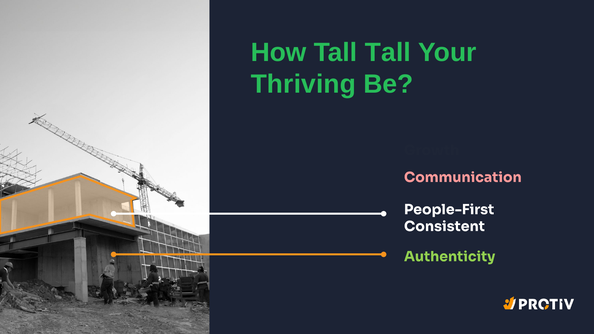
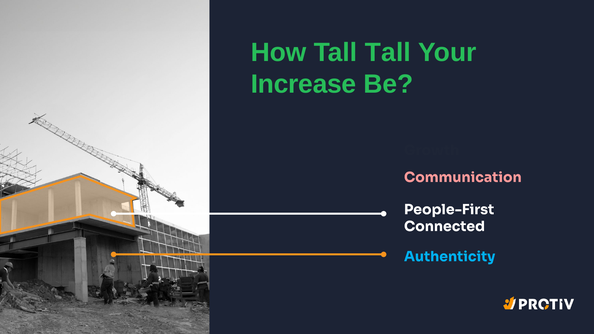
Thriving: Thriving -> Increase (304, 84)
Consistent: Consistent -> Connected (444, 226)
Authenticity colour: light green -> light blue (450, 257)
